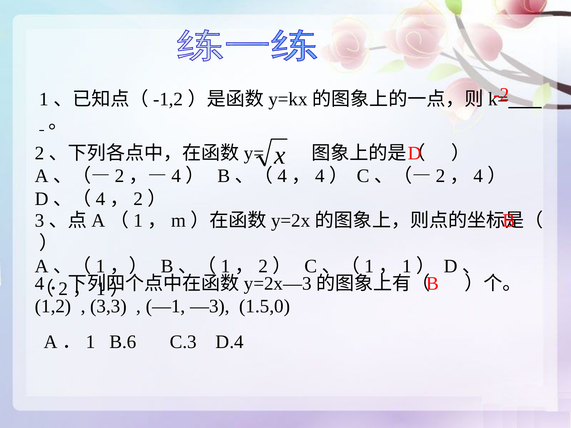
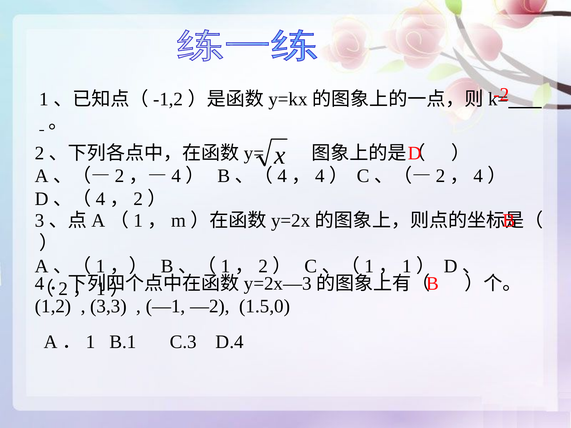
—3: —3 -> —2 (210, 306)
B.6: B.6 -> B.1 (123, 342)
